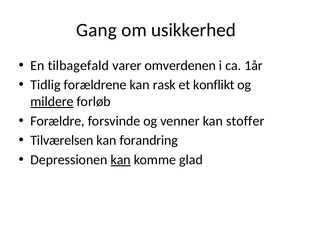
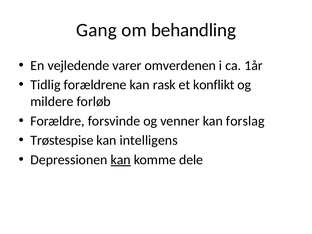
usikkerhed: usikkerhed -> behandling (194, 30)
tilbagefald: tilbagefald -> vejledende (78, 65)
mildere underline: present -> none (52, 102)
stoffer: stoffer -> forslag (245, 121)
Tilværelsen: Tilværelsen -> Trøstespise (62, 140)
forandring: forandring -> intelligens (149, 140)
glad: glad -> dele (191, 160)
